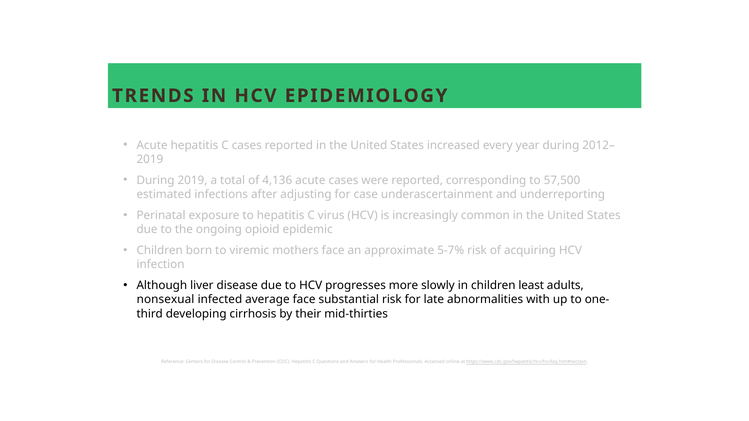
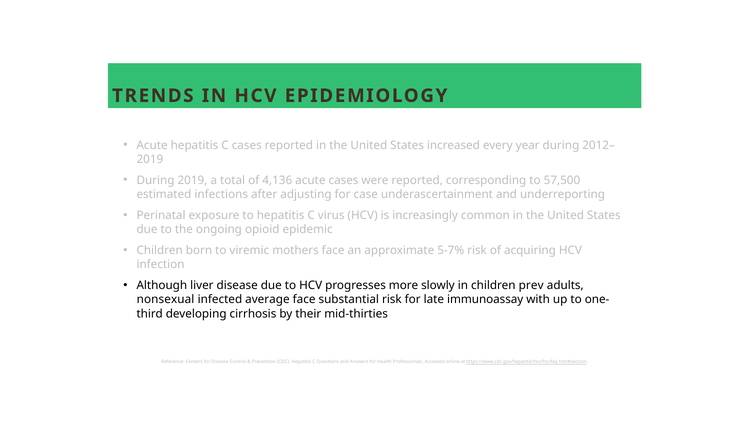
least: least -> prev (531, 286)
abnormalities: abnormalities -> immunoassay (485, 300)
